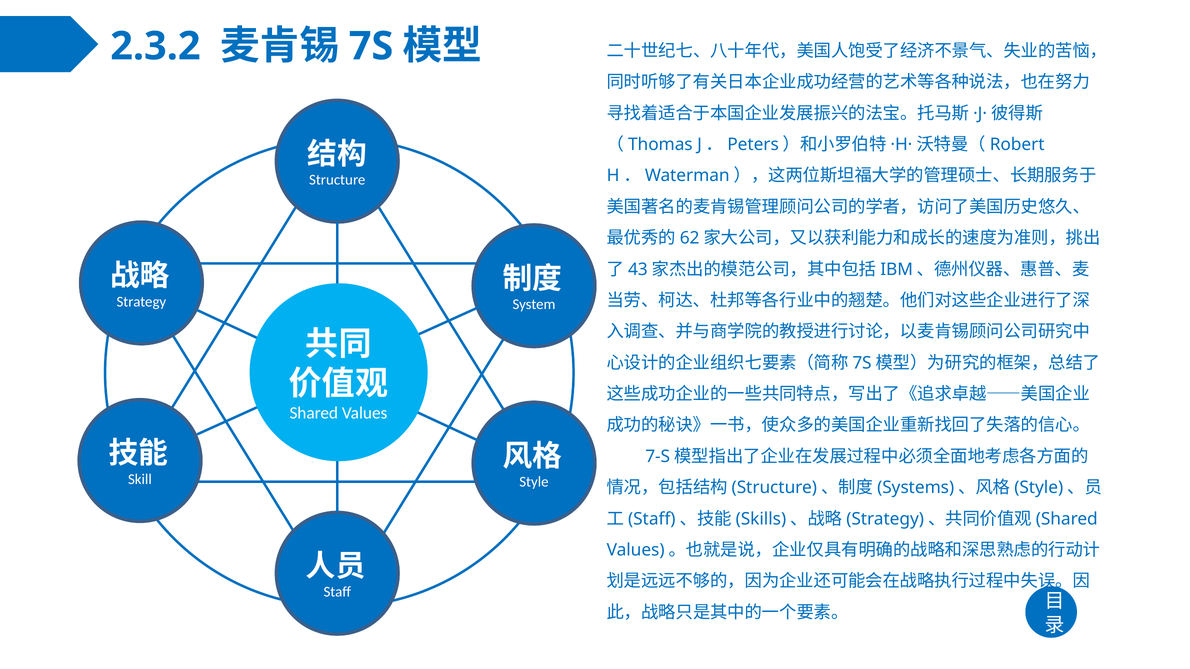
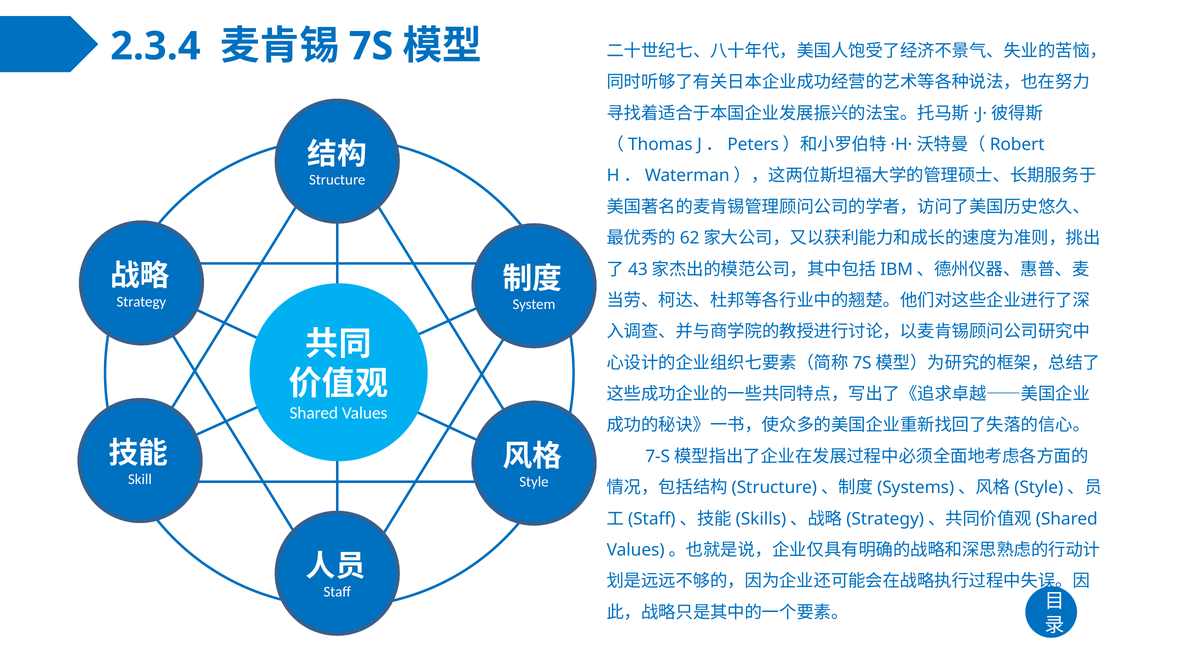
2.3.2: 2.3.2 -> 2.3.4 (155, 46)
